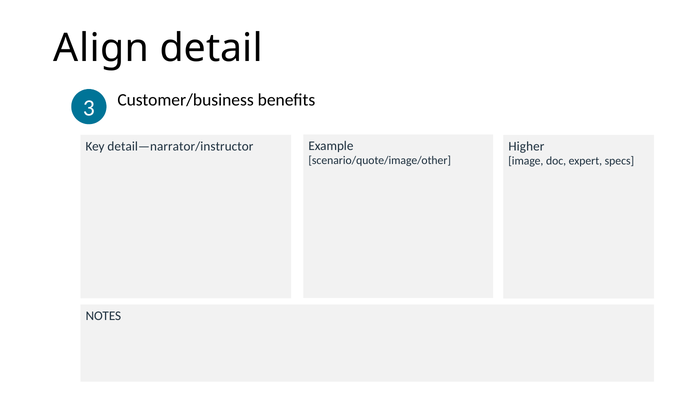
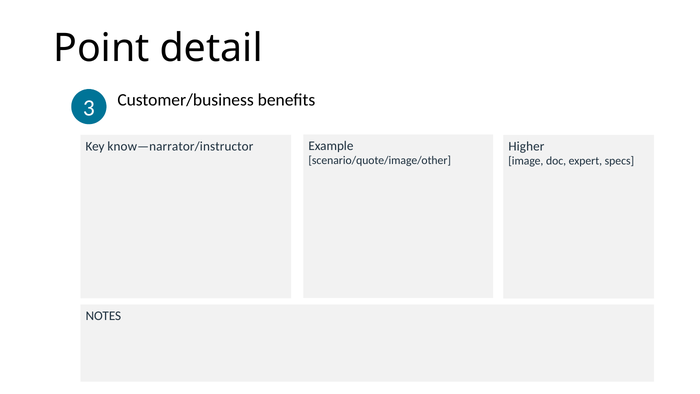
Align: Align -> Point (101, 48)
detail—narrator/instructor: detail—narrator/instructor -> know—narrator/instructor (180, 146)
